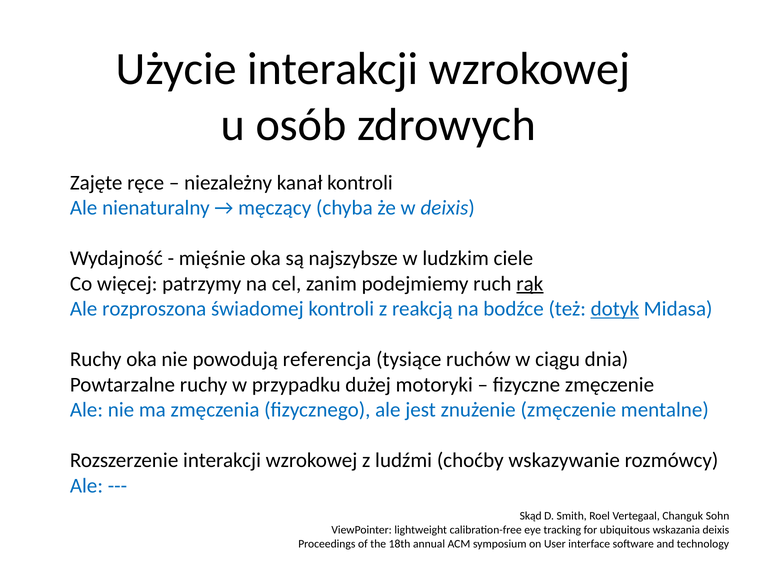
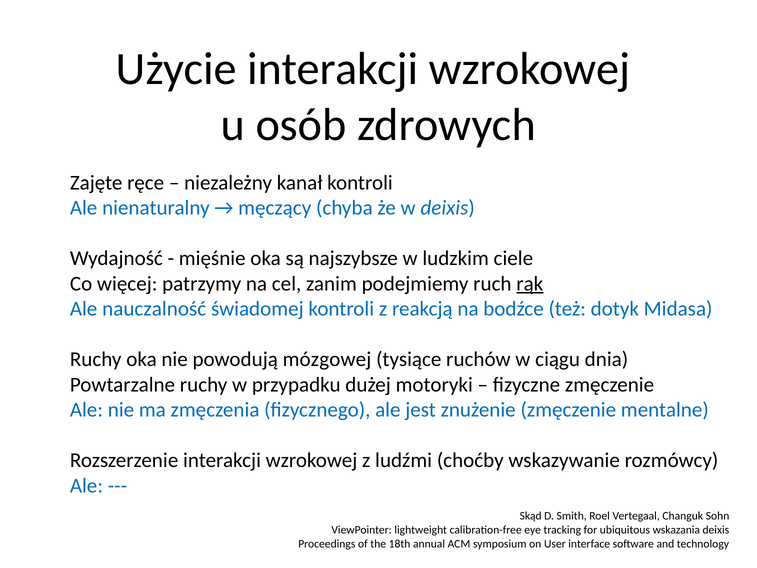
rozproszona: rozproszona -> nauczalność (154, 309)
dotyk underline: present -> none (615, 309)
referencja: referencja -> mózgowej (327, 359)
